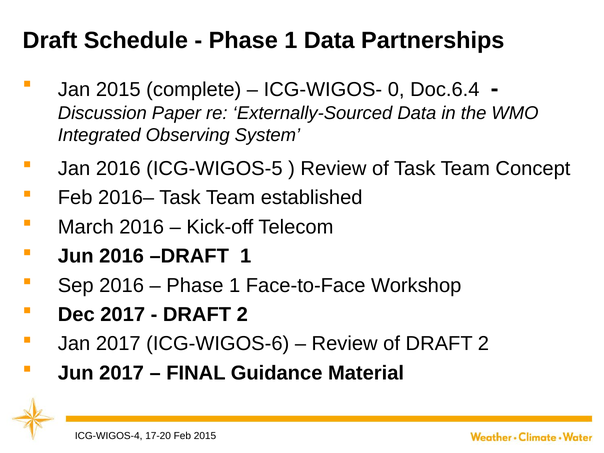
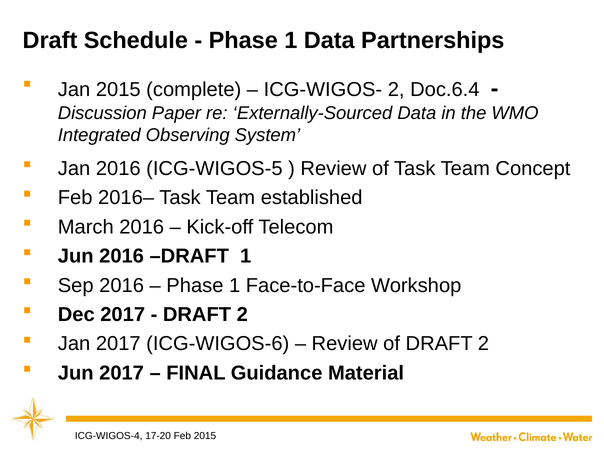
ICG-WIGOS- 0: 0 -> 2 (396, 89)
